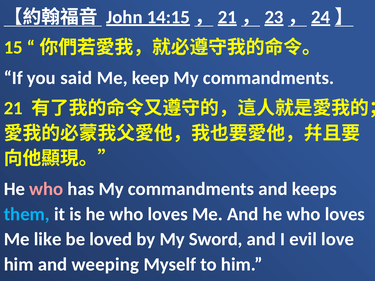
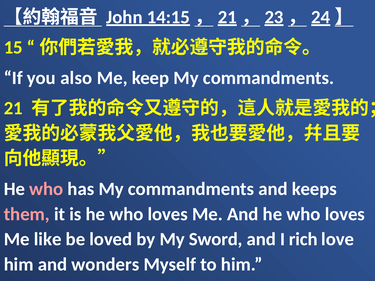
said: said -> also (76, 78)
them colour: light blue -> pink (27, 214)
evil: evil -> rich (303, 239)
weeping: weeping -> wonders (105, 265)
